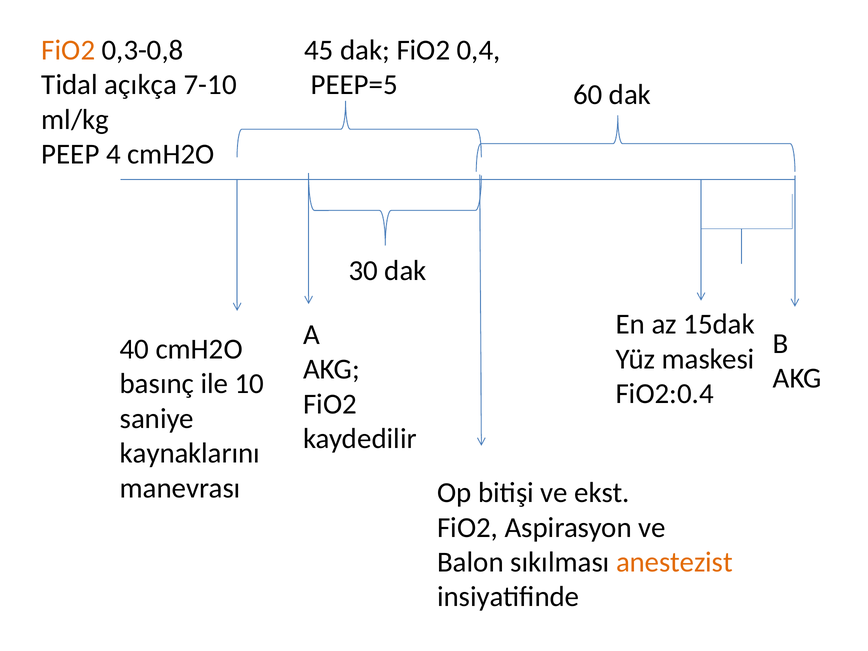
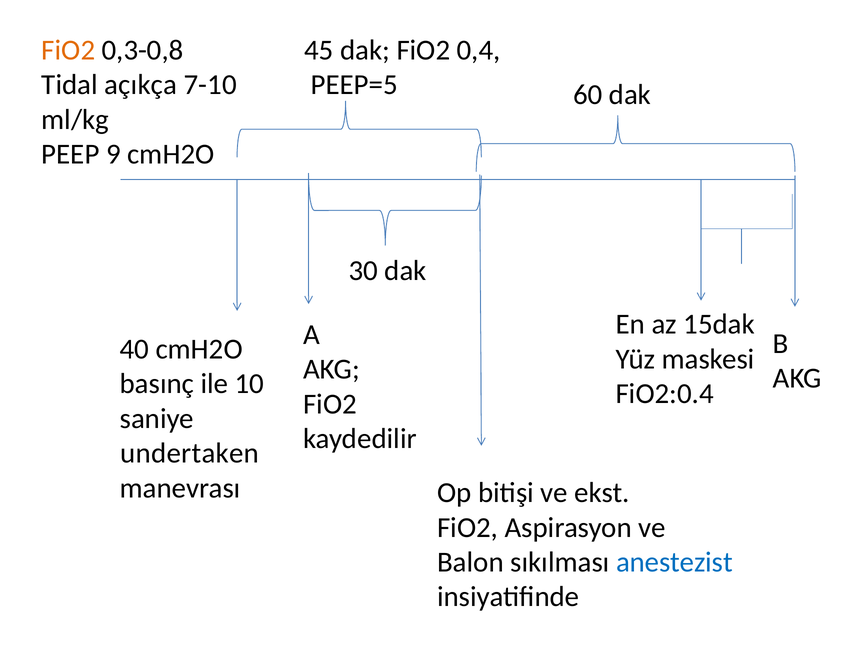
4: 4 -> 9 (113, 154)
kaynaklarını: kaynaklarını -> undertaken (190, 453)
anestezist colour: orange -> blue (674, 562)
